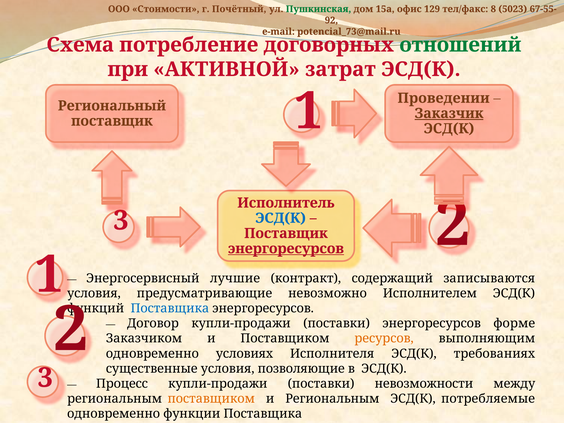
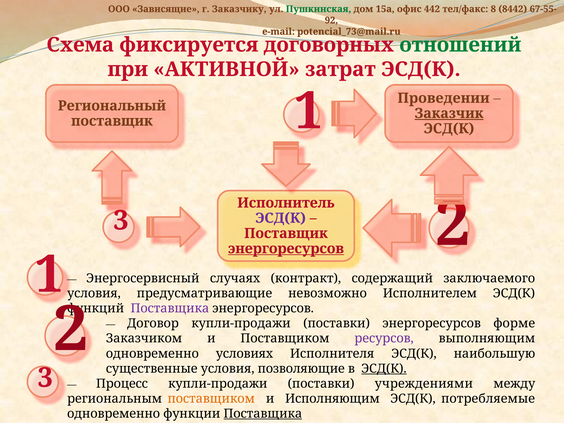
Стоимости: Стоимости -> Зависящие (166, 9)
Почётный: Почётный -> Заказчику (239, 9)
129: 129 -> 442 (432, 9)
5023: 5023 -> 8442 (513, 9)
потребление: потребление -> фиксируется (189, 45)
ЭСД(К colour: blue -> purple (281, 218)
лучшие: лучшие -> случаях (235, 278)
записываются: записываются -> заключаемого (489, 278)
Поставщика colour: blue -> purple (170, 308)
ресурсов colour: orange -> purple (384, 339)
требованиях: требованиях -> наибольшую (494, 354)
ЭСД(К underline: none -> present (384, 369)
невозможности: невозможности -> учреждениями (424, 384)
и Региональным: Региональным -> Исполняющим (332, 399)
Поставщика underline: none -> present (263, 414)
